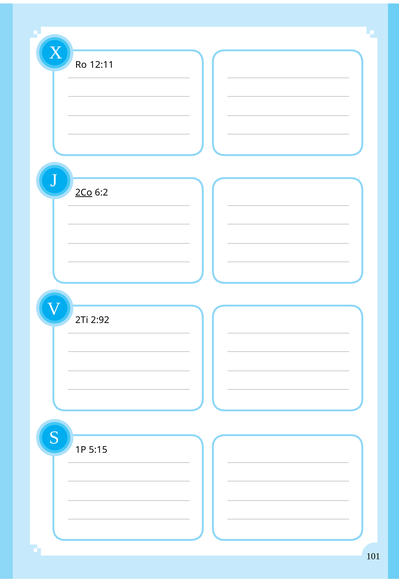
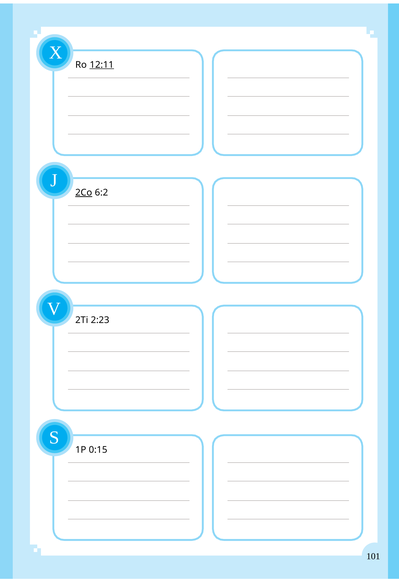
12:11 underline: none -> present (102, 65)
2:92: 2:92 -> 2:23 (100, 320)
5:15: 5:15 -> 0:15 (98, 450)
